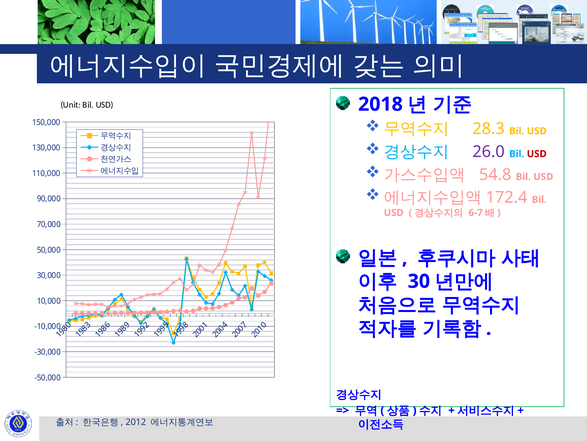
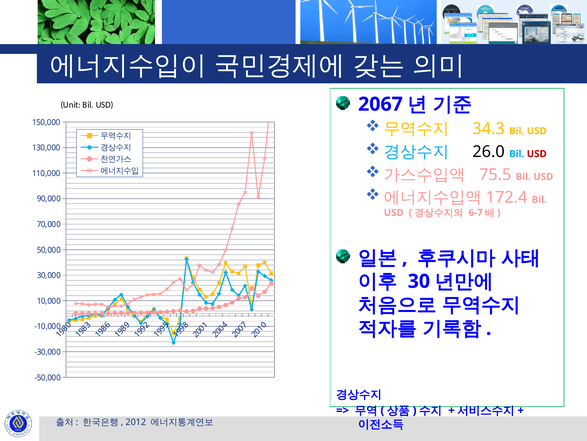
2018: 2018 -> 2067 (380, 104)
28.3: 28.3 -> 34.3 (489, 129)
26.0 colour: purple -> black (489, 151)
54.8: 54.8 -> 75.5 (495, 174)
